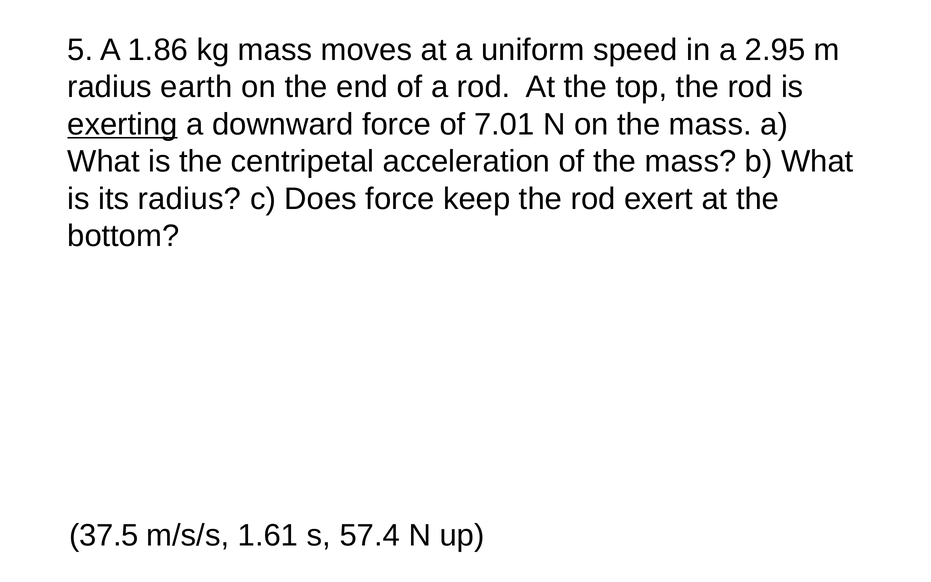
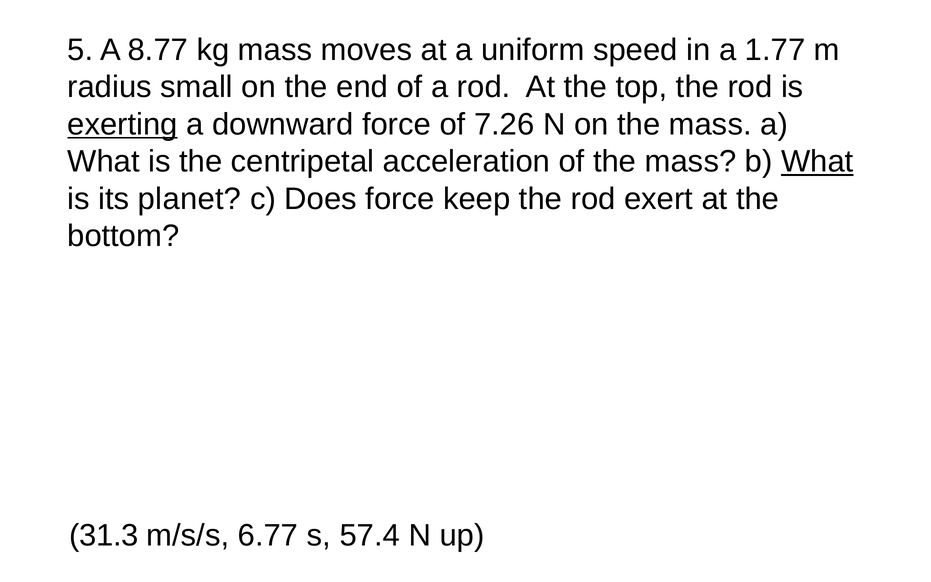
1.86: 1.86 -> 8.77 (158, 50)
2.95: 2.95 -> 1.77 (775, 50)
earth: earth -> small (197, 87)
7.01: 7.01 -> 7.26 (504, 124)
What underline: none -> present (817, 162)
its radius: radius -> planet (190, 199)
37.5: 37.5 -> 31.3 (104, 536)
1.61: 1.61 -> 6.77 (268, 536)
